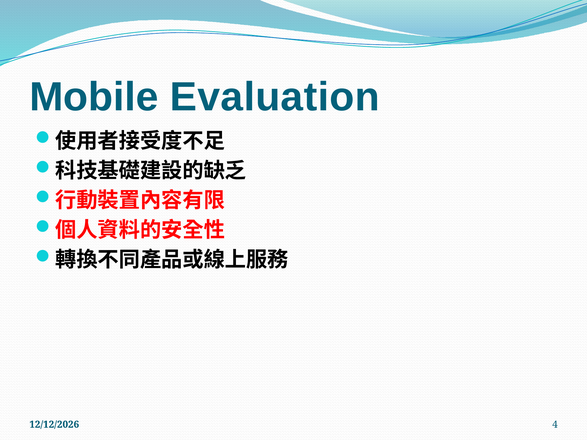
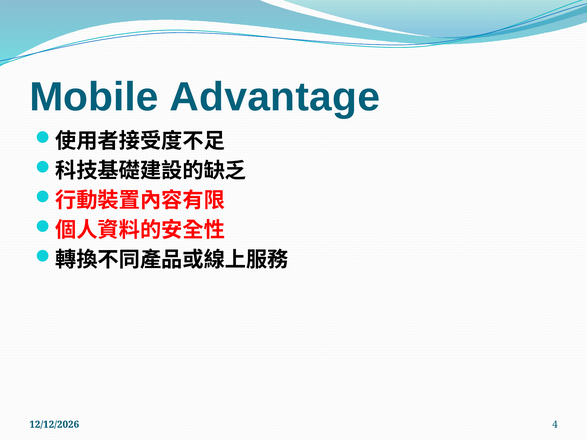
Evaluation: Evaluation -> Advantage (275, 97)
